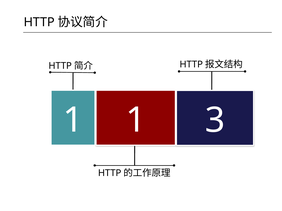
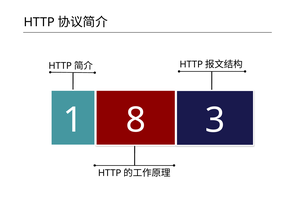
1 1: 1 -> 8 (136, 120)
